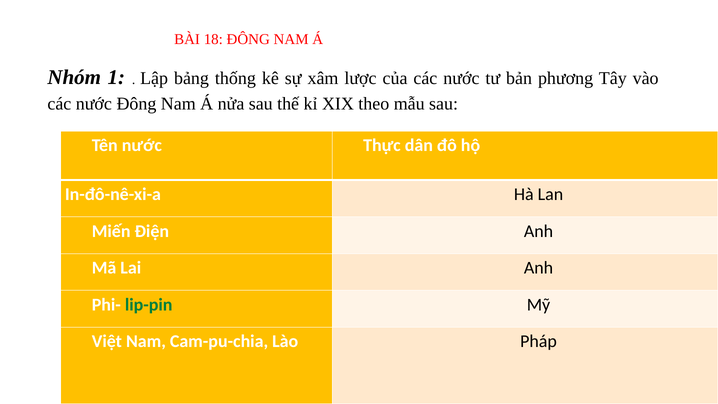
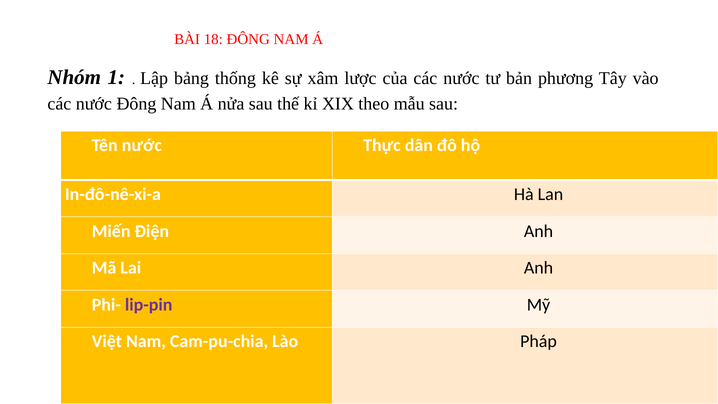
lip-pin colour: green -> purple (149, 305)
